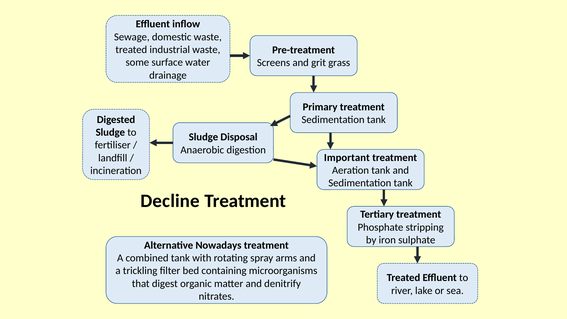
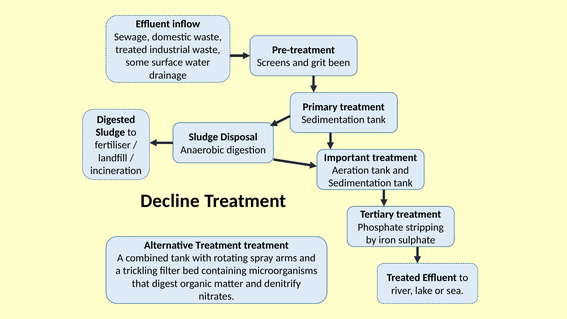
grass: grass -> been (339, 63)
Alternative Nowadays: Nowadays -> Treatment (219, 245)
